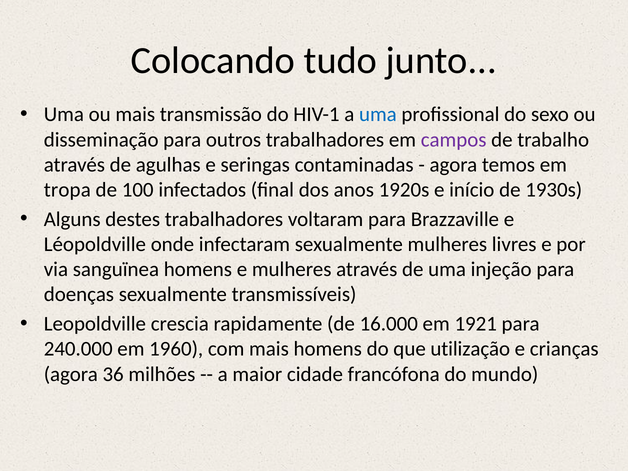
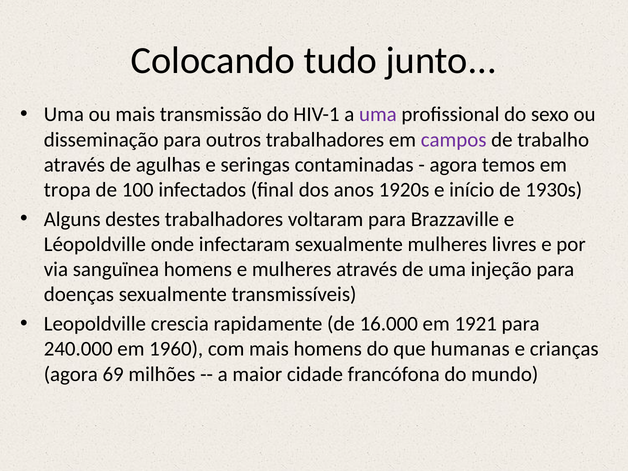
uma colour: blue -> purple (378, 115)
utilização: utilização -> humanas (470, 349)
36: 36 -> 69 (113, 374)
